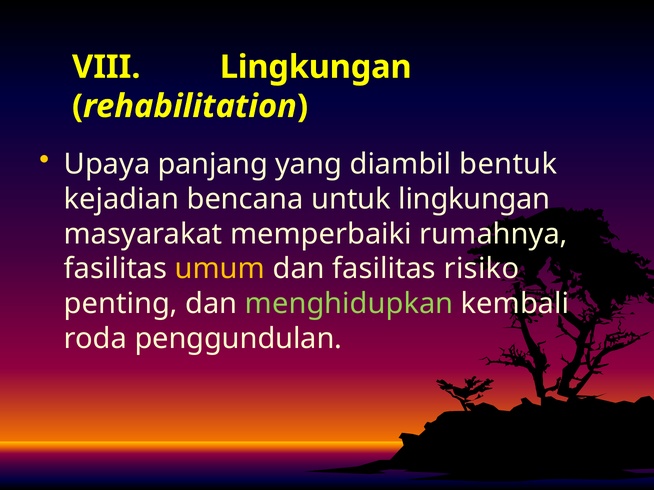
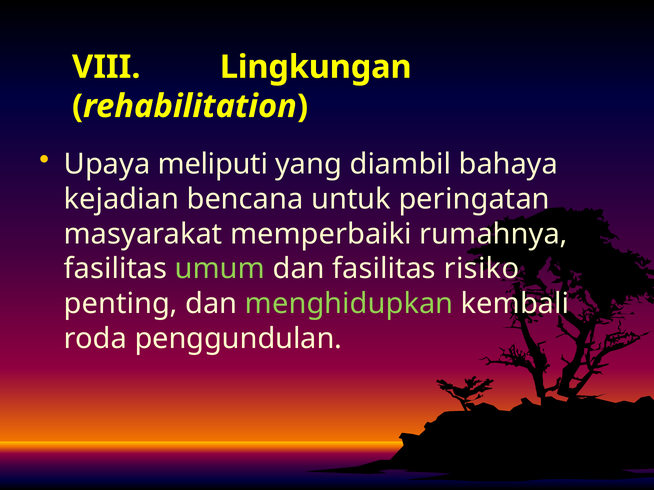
panjang: panjang -> meliputi (213, 164)
bentuk: bentuk -> bahaya (508, 164)
untuk lingkungan: lingkungan -> peringatan (474, 199)
umum colour: yellow -> light green (220, 269)
